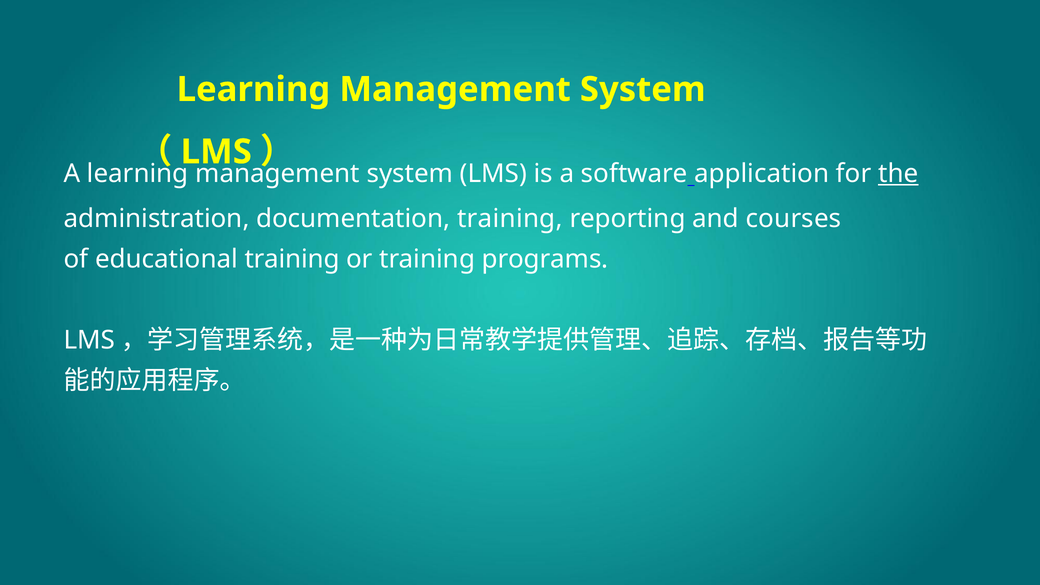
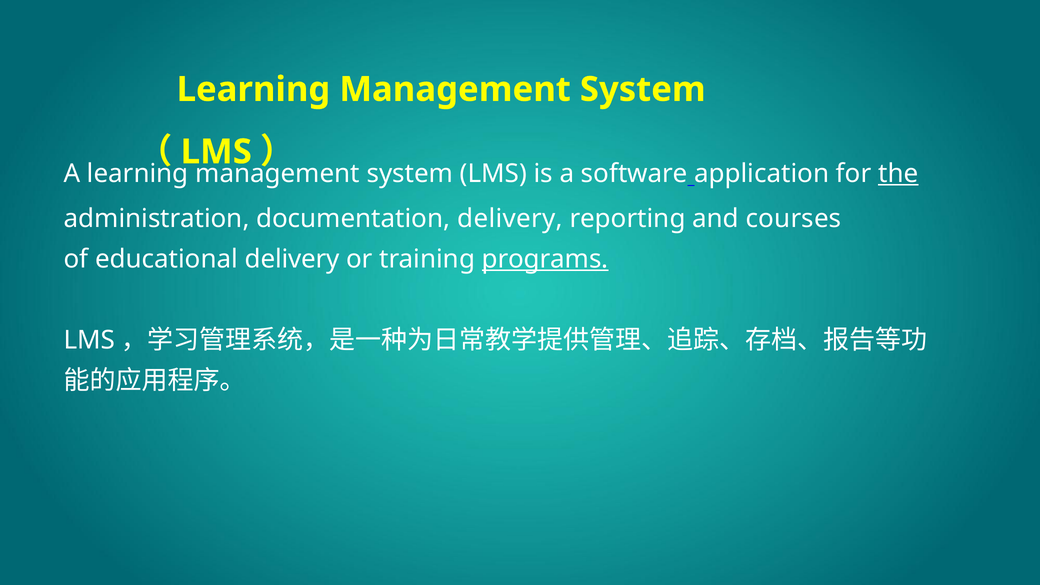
documentation training: training -> delivery (510, 219)
educational training: training -> delivery (292, 259)
programs underline: none -> present (545, 259)
